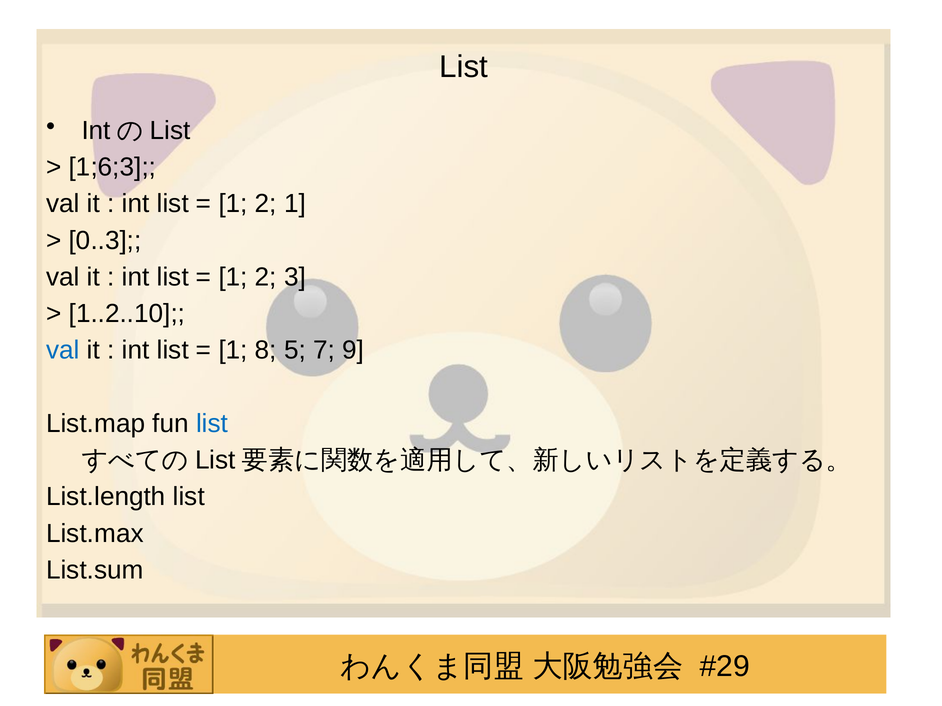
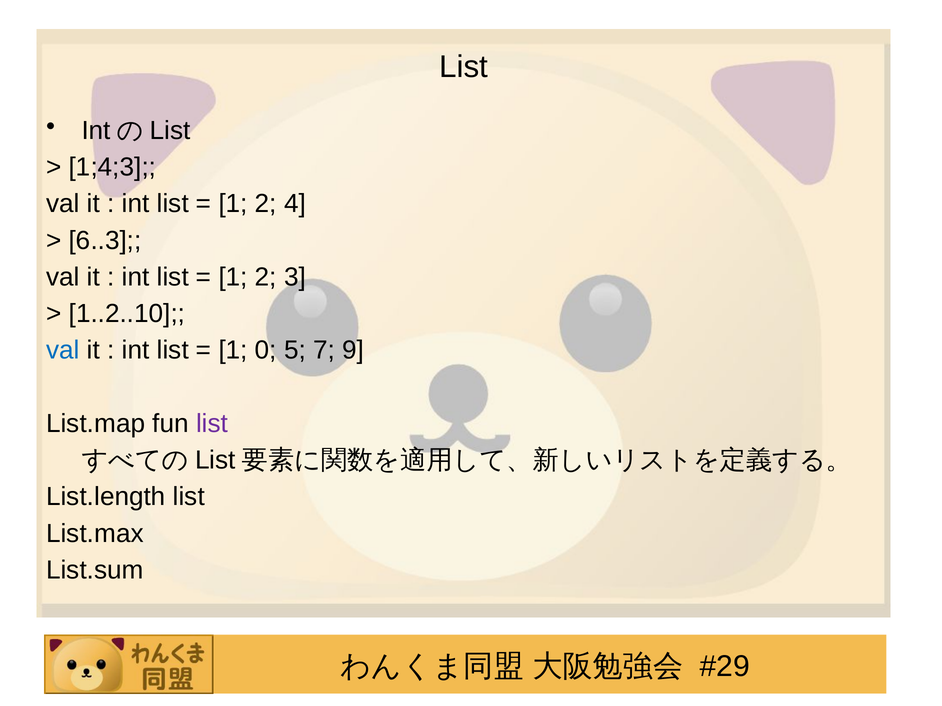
1;6;3: 1;6;3 -> 1;4;3 (112, 167)
2 1: 1 -> 4 (295, 204)
0..3: 0..3 -> 6..3 (105, 241)
8: 8 -> 0 (266, 351)
list colour: blue -> purple (212, 424)
